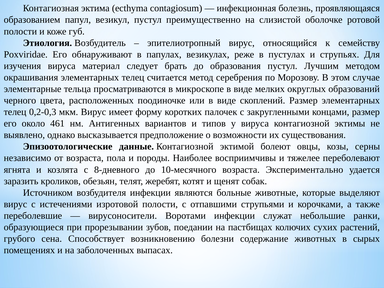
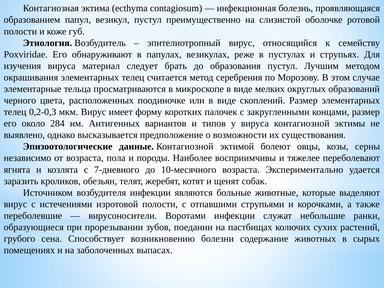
461: 461 -> 284 (57, 124)
8-дневного: 8-дневного -> 7-дневного (117, 170)
